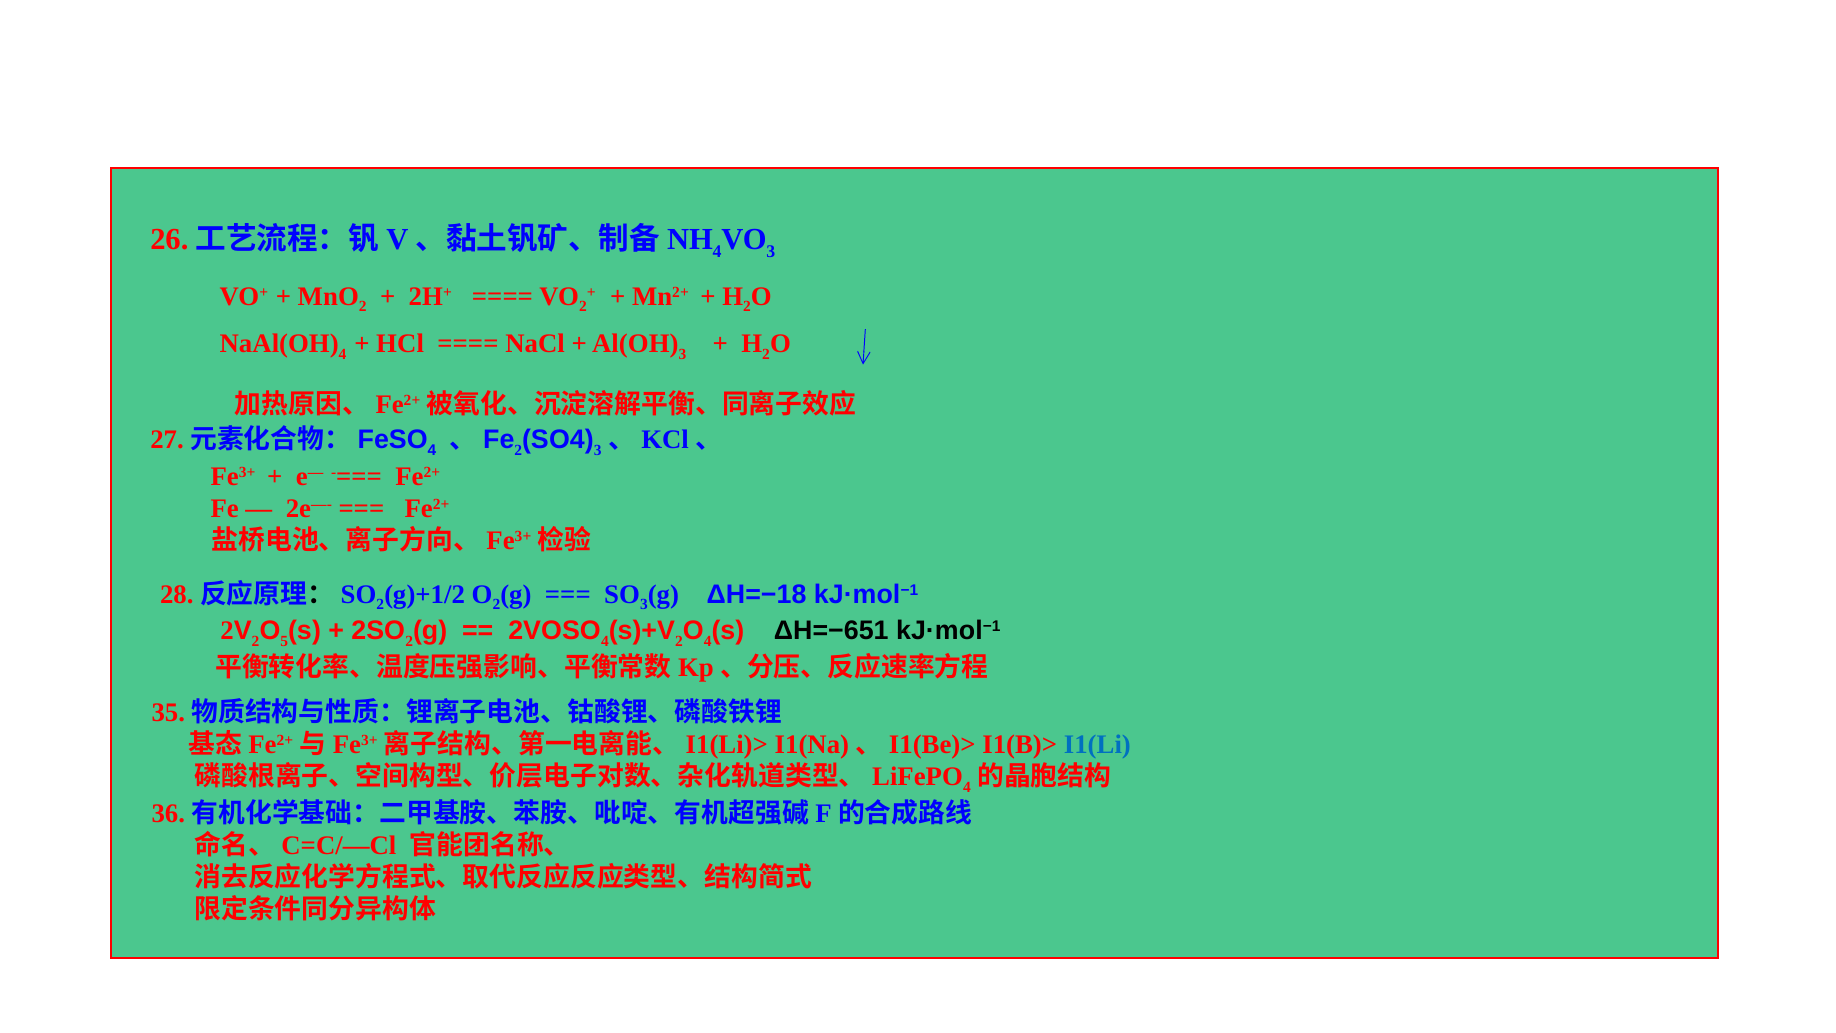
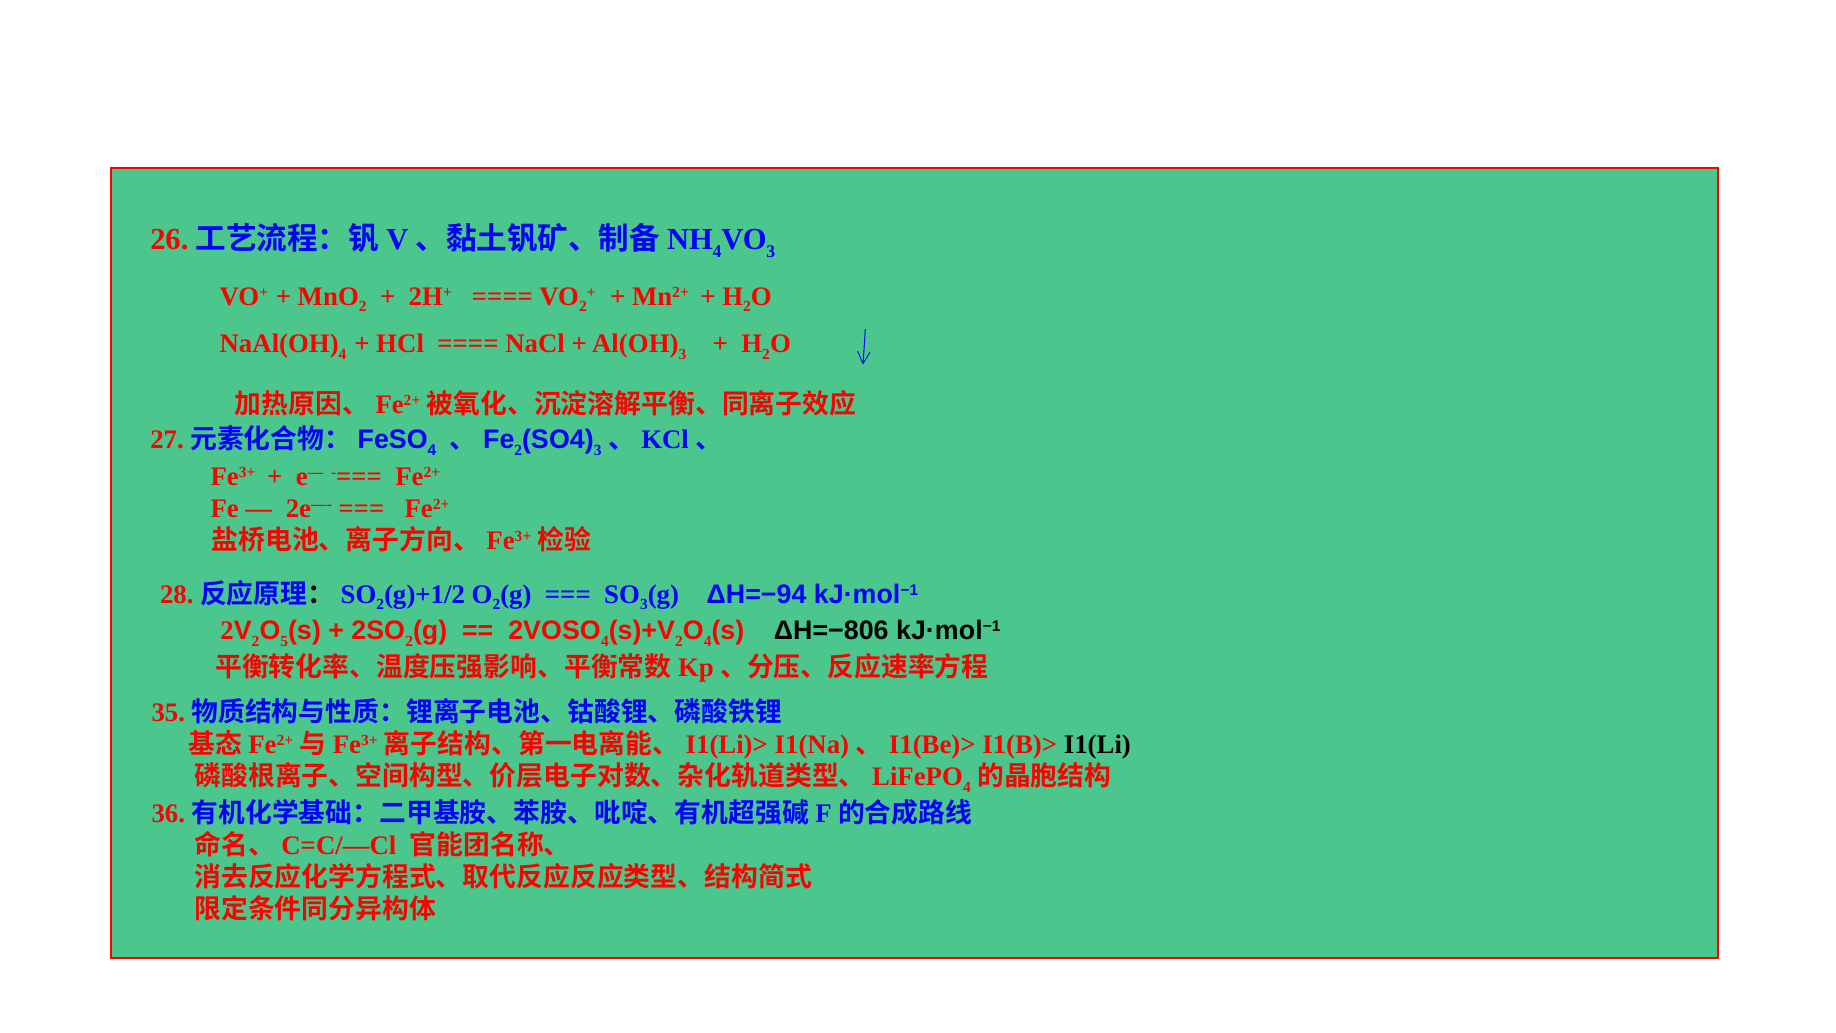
ΔH=−18: ΔH=−18 -> ΔH=−94 (757, 594)
ΔH=−651: ΔH=−651 -> ΔH=−806 (831, 631)
I1(Li colour: blue -> black (1097, 745)
